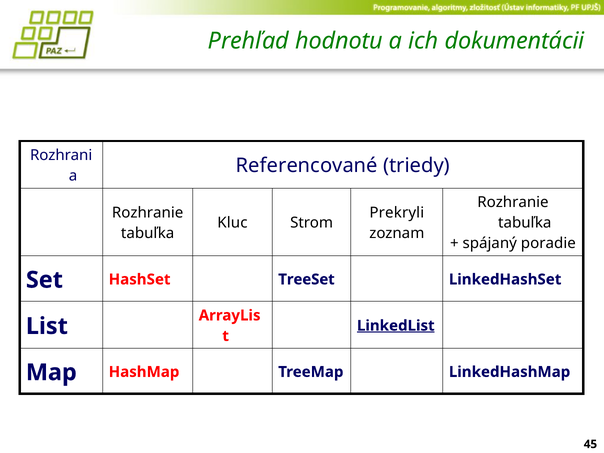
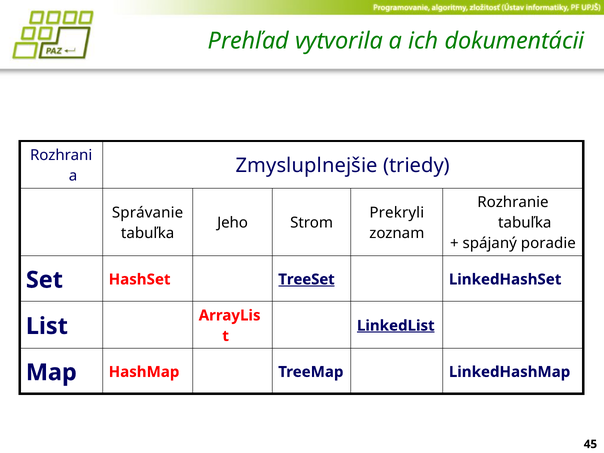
hodnotu: hodnotu -> vytvorila (339, 41)
Referencované: Referencované -> Zmysluplnejšie (307, 166)
Rozhranie: Rozhranie -> Správanie (148, 213)
Kluc: Kluc -> Jeho (233, 223)
TreeSet underline: none -> present (306, 279)
